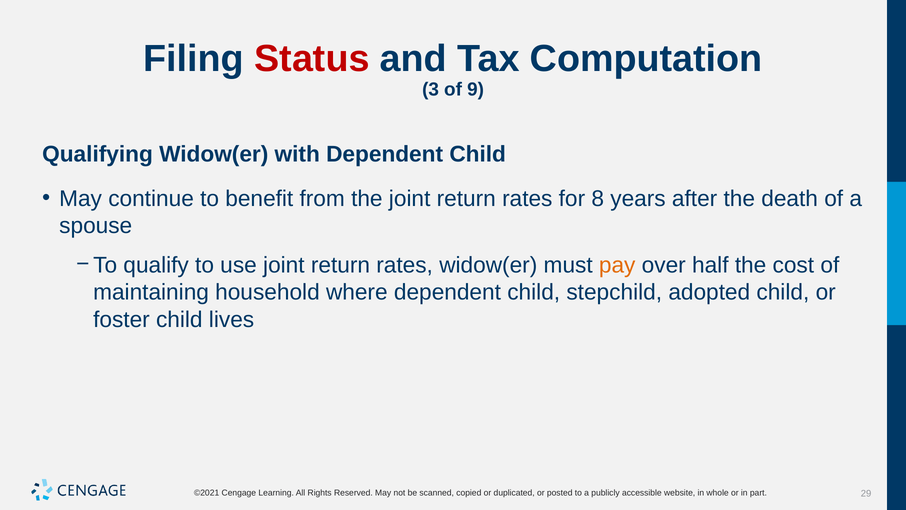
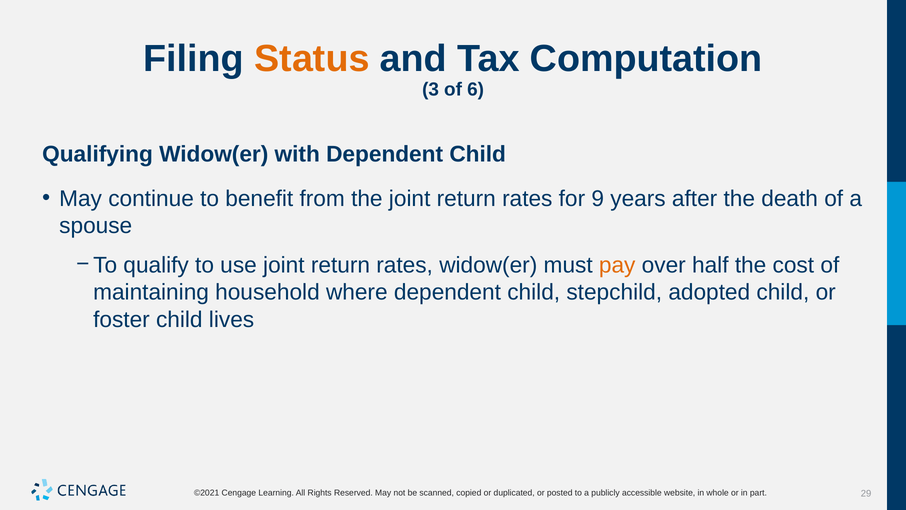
Status colour: red -> orange (312, 59)
9: 9 -> 6 (476, 89)
8: 8 -> 9 (598, 198)
